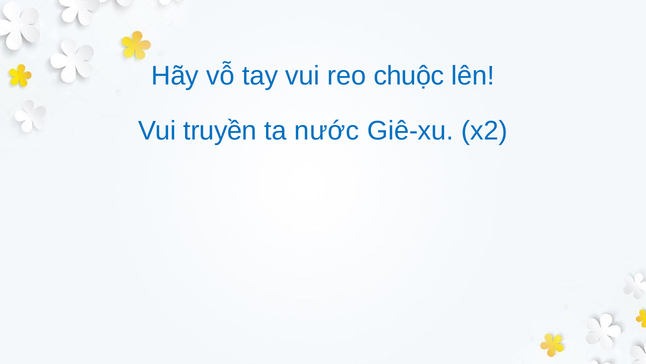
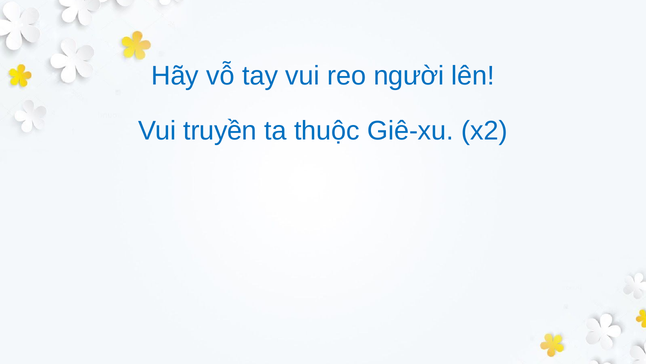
chuộc: chuộc -> người (409, 76)
nước: nước -> thuộc (327, 131)
